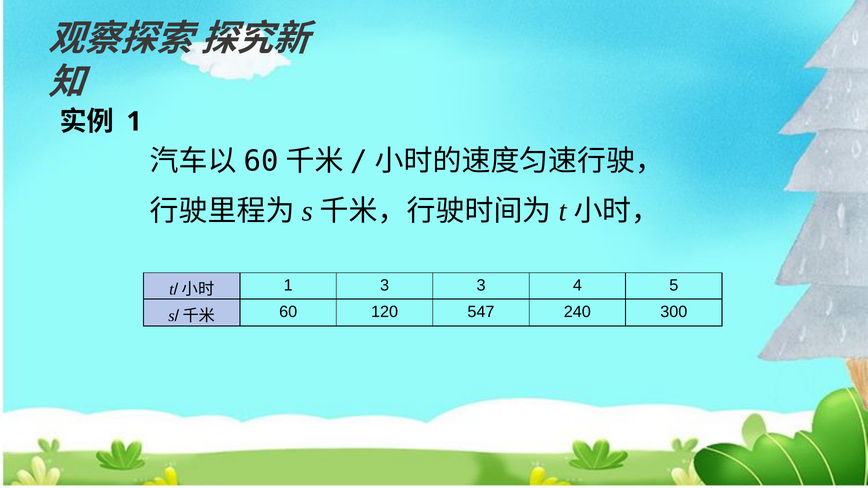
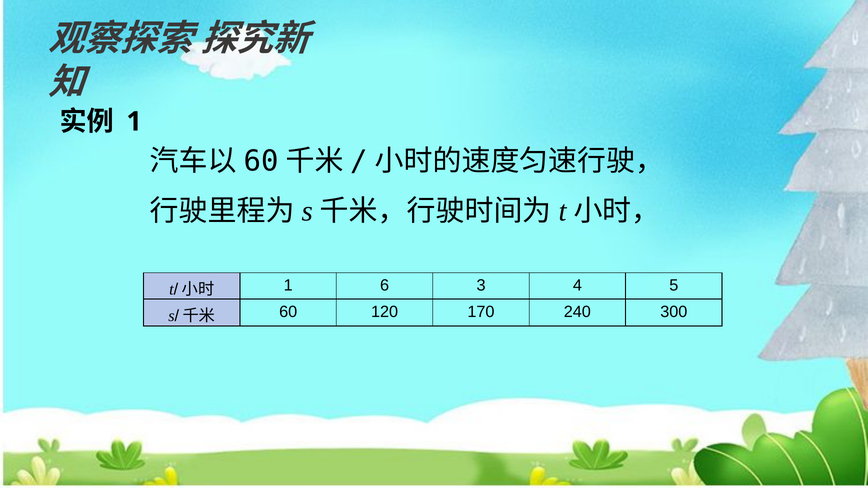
1 3: 3 -> 6 (385, 286)
547: 547 -> 170 (481, 312)
